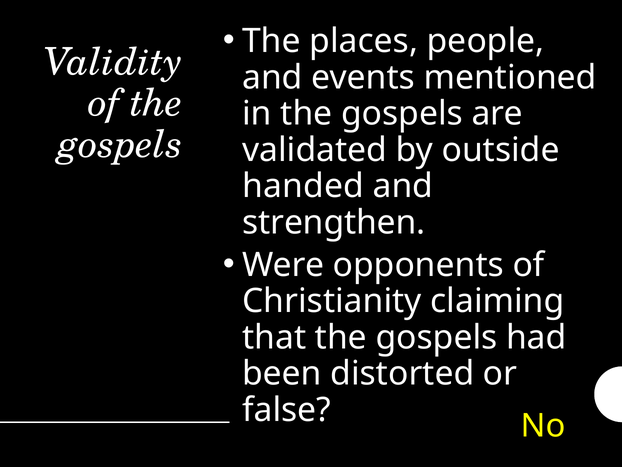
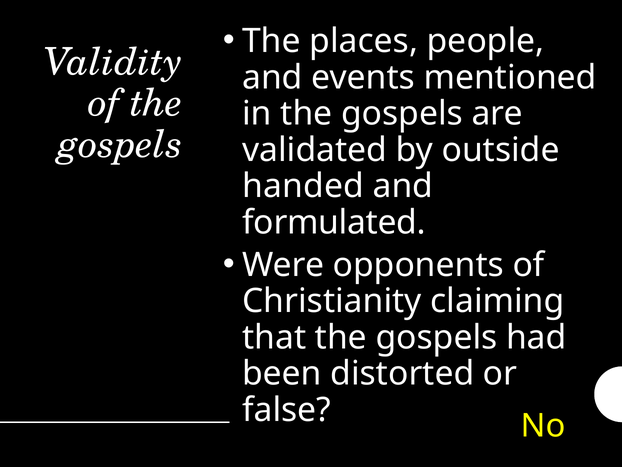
strengthen: strengthen -> formulated (334, 222)
